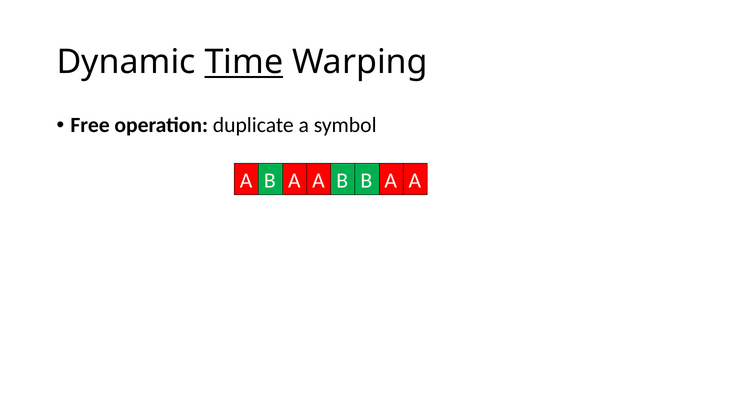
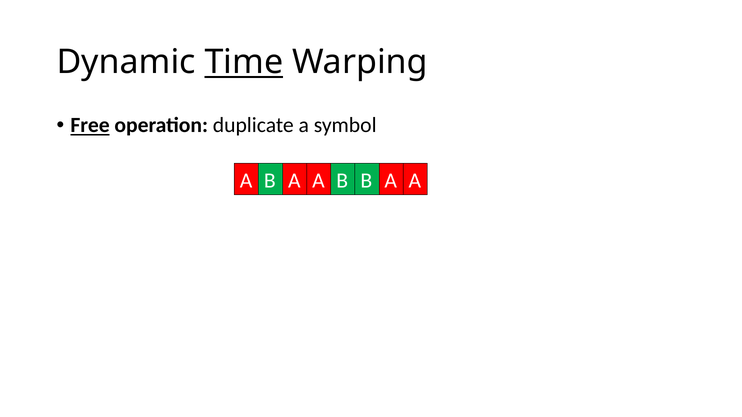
Free underline: none -> present (90, 125)
